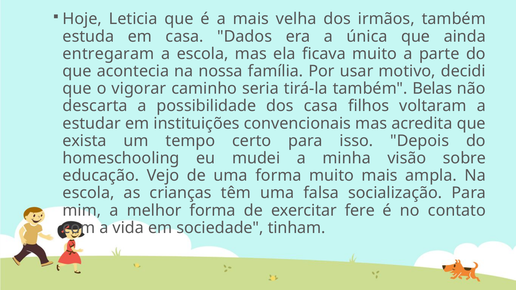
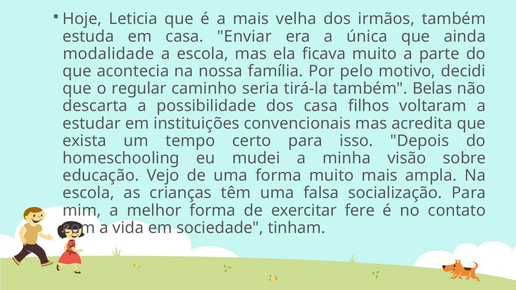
Dados: Dados -> Enviar (245, 36)
entregaram: entregaram -> modalidade (109, 54)
usar: usar -> pelo (357, 71)
vigorar: vigorar -> regular (139, 89)
